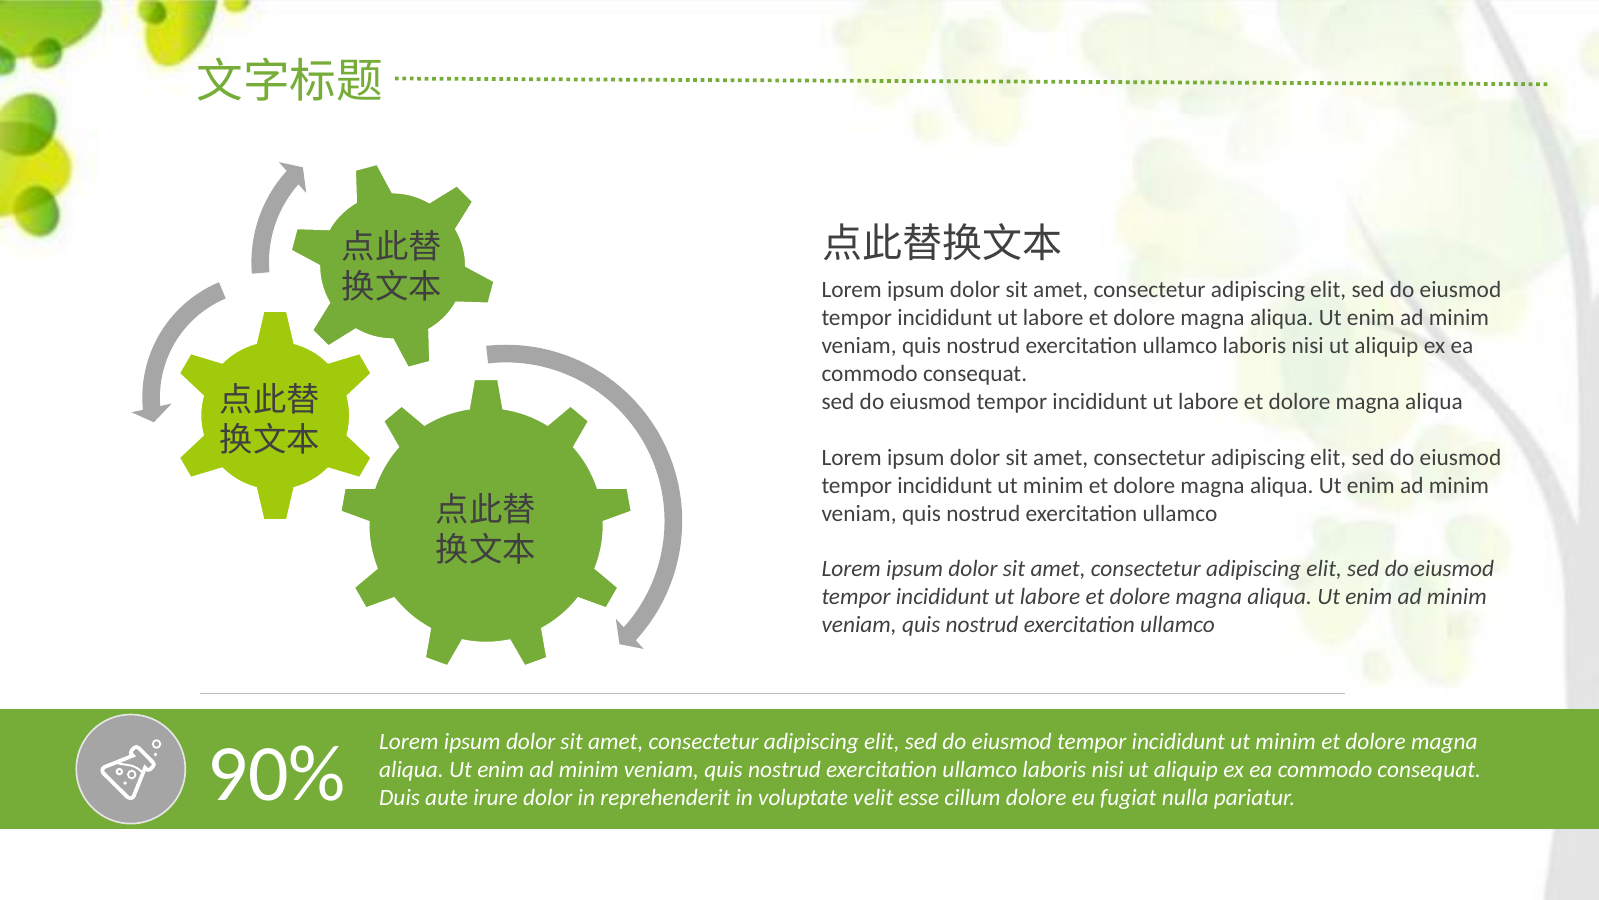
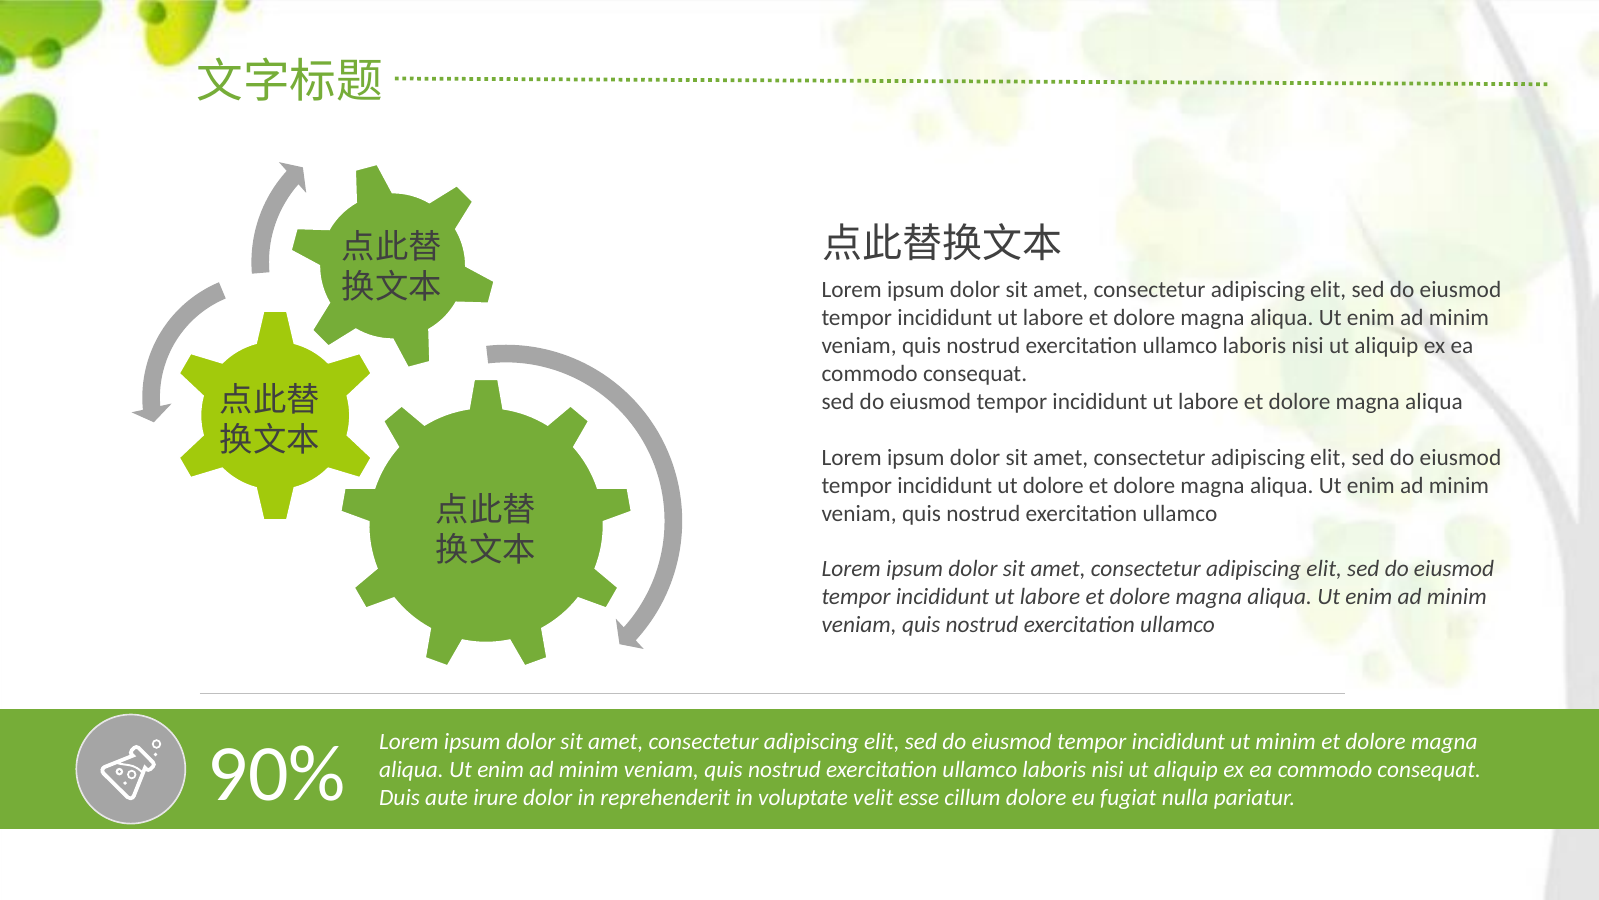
minim: minim -> dolore (1053, 485)
